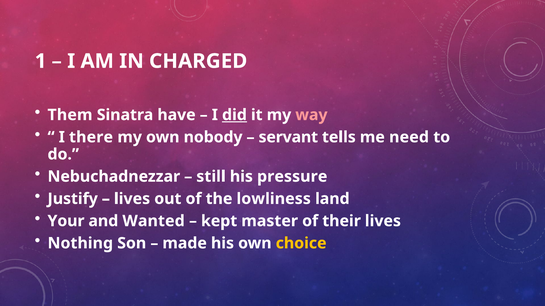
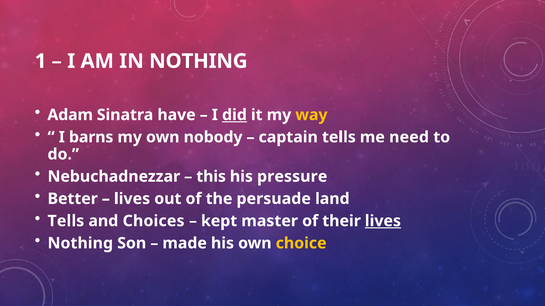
IN CHARGED: CHARGED -> NOTHING (198, 61)
Them: Them -> Adam (70, 115)
way colour: pink -> yellow (311, 115)
there: there -> barns (91, 137)
servant: servant -> captain (288, 137)
still: still -> this (211, 177)
Justify: Justify -> Better (73, 199)
lowliness: lowliness -> persuade (274, 199)
Your: Your -> Tells (66, 221)
Wanted: Wanted -> Choices (154, 221)
lives underline: none -> present (383, 221)
